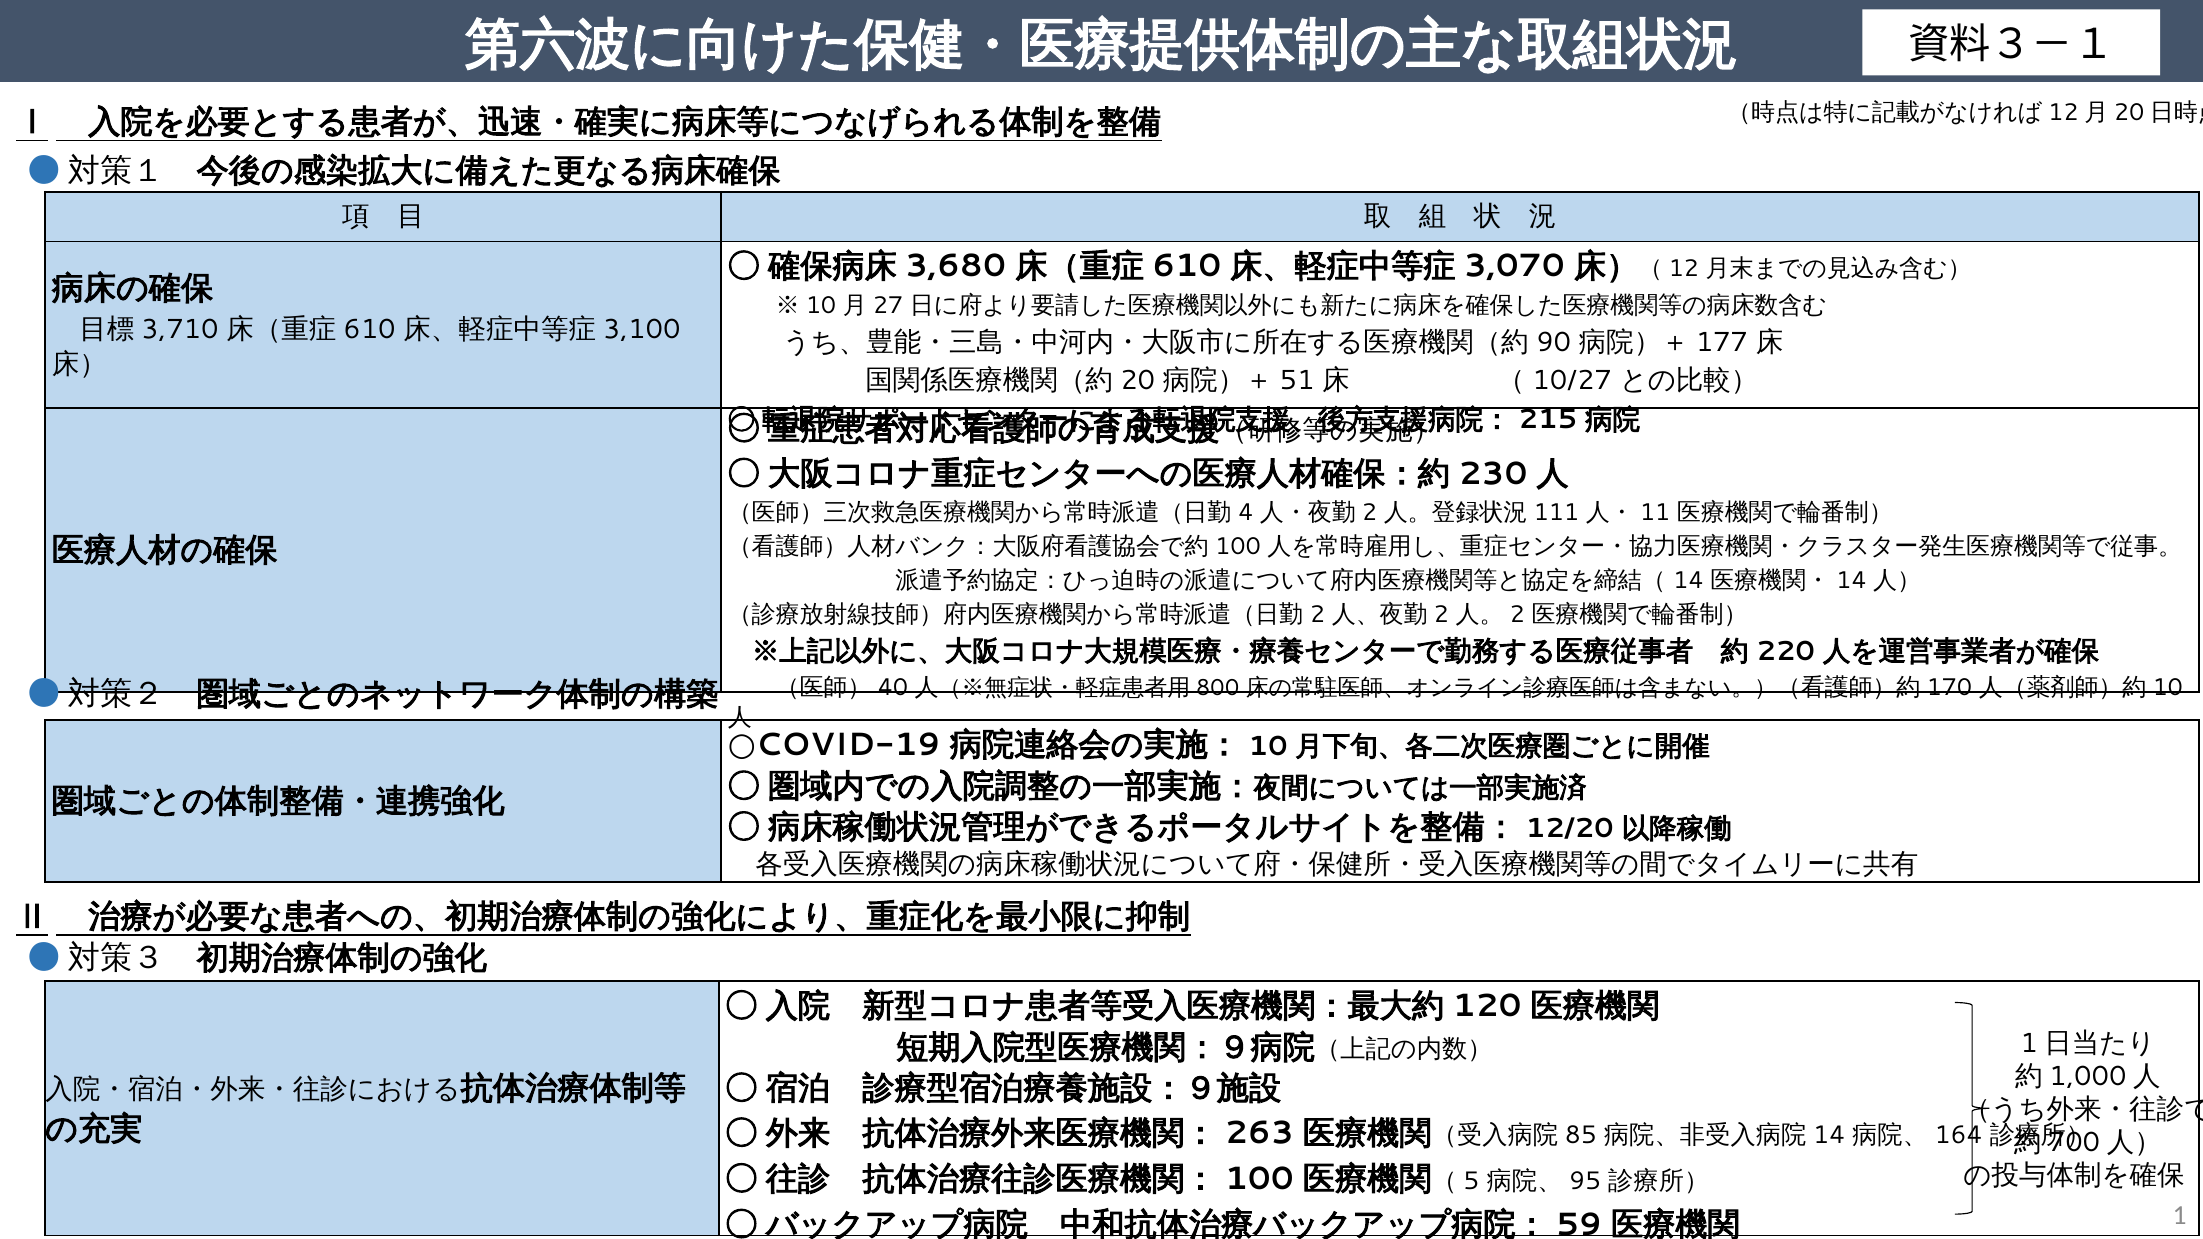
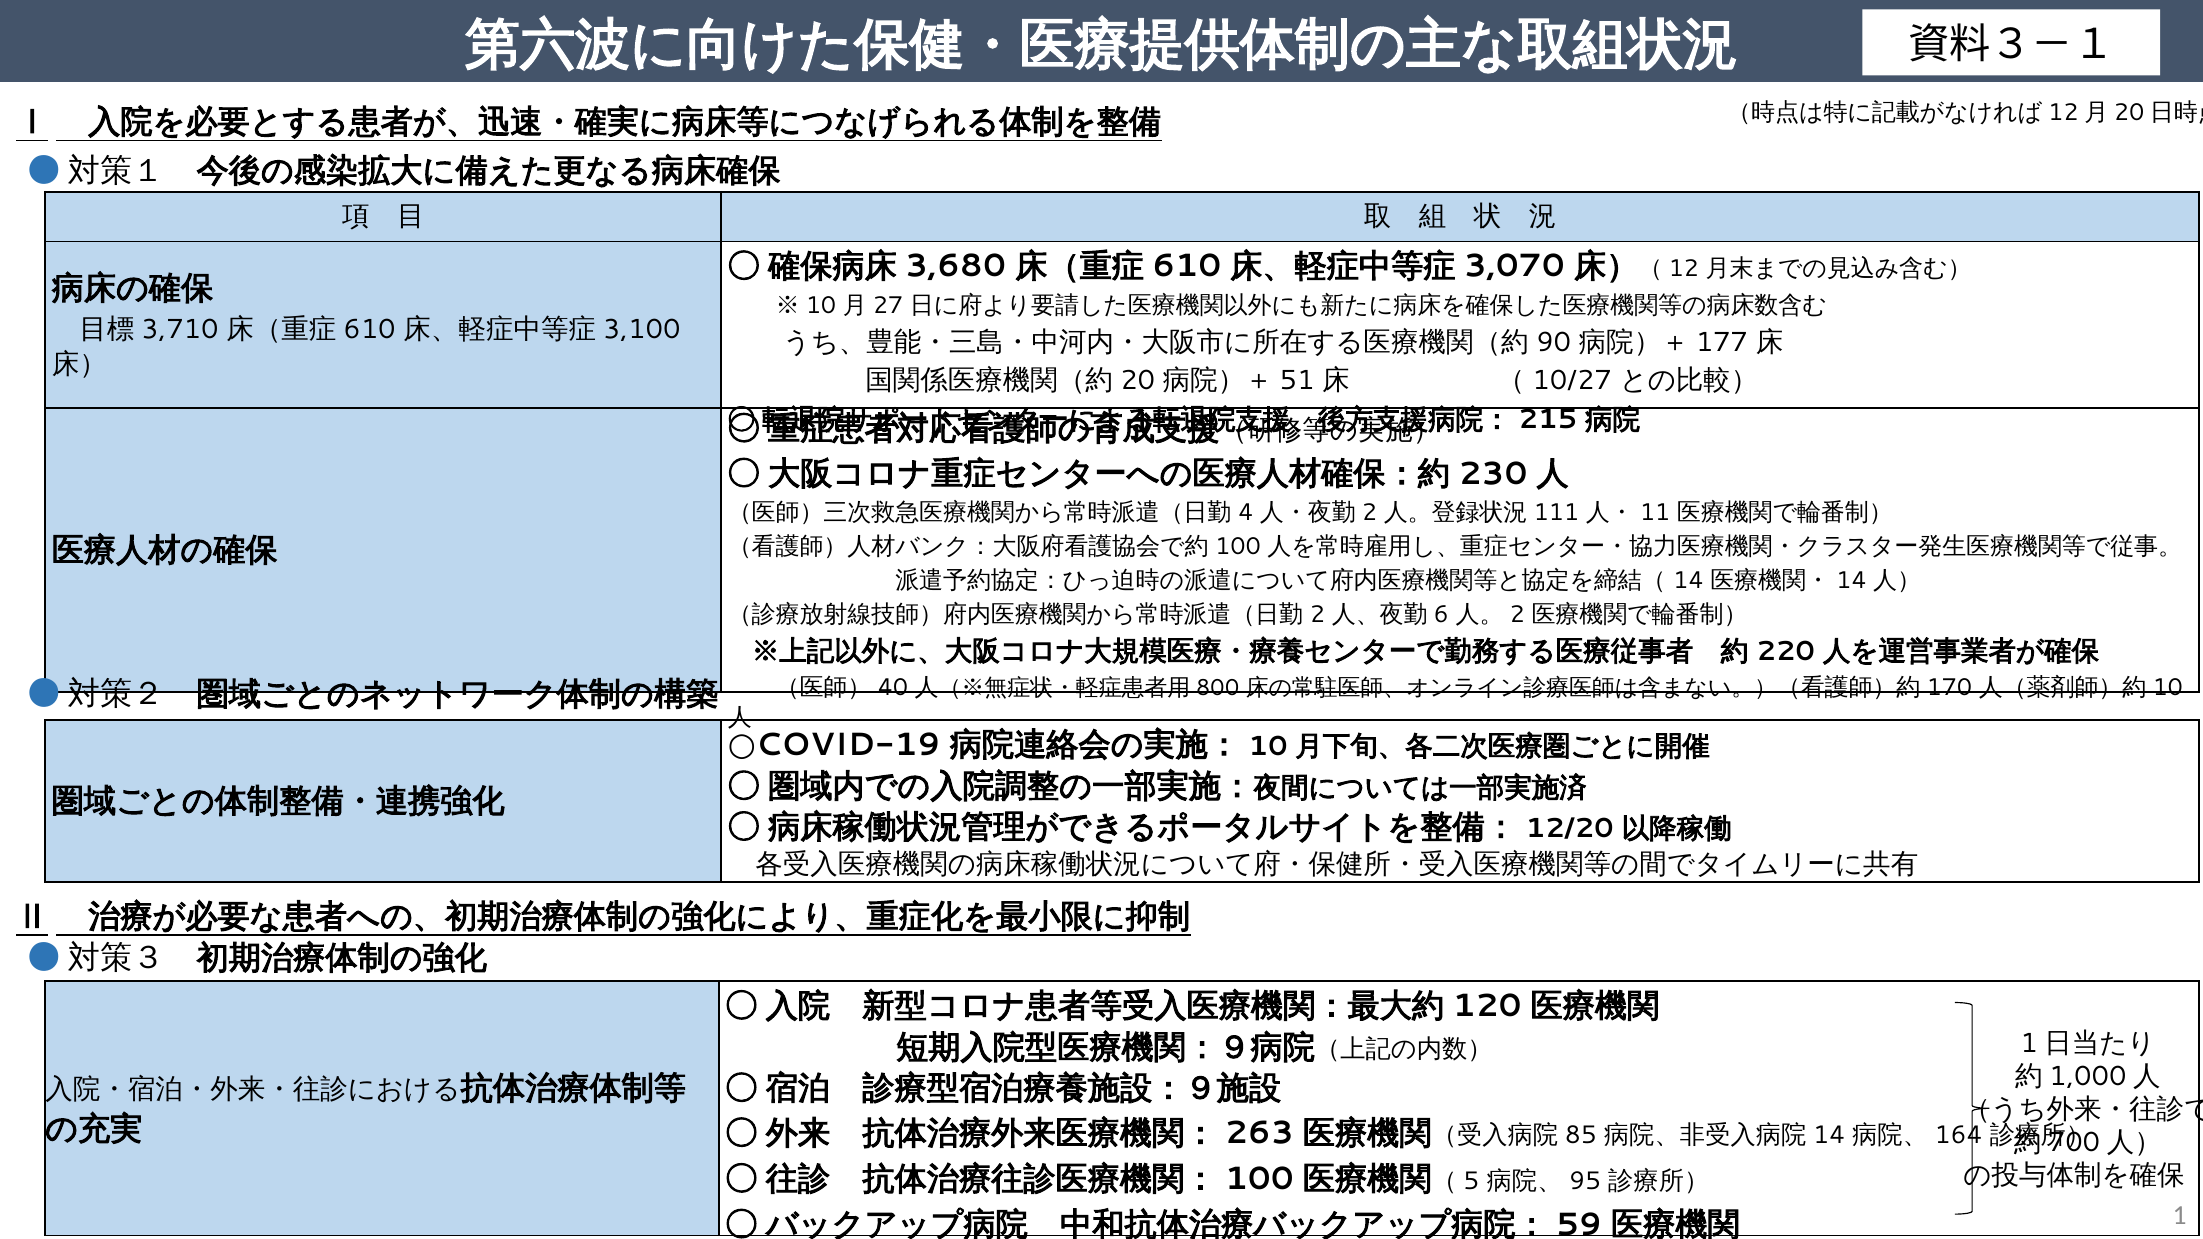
2: 2 -> 6 (1441, 615)
